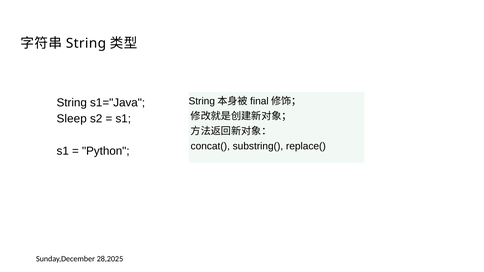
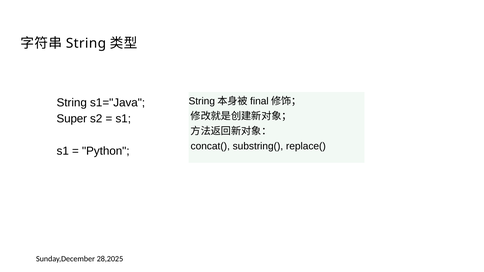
Sleep: Sleep -> Super (72, 119)
